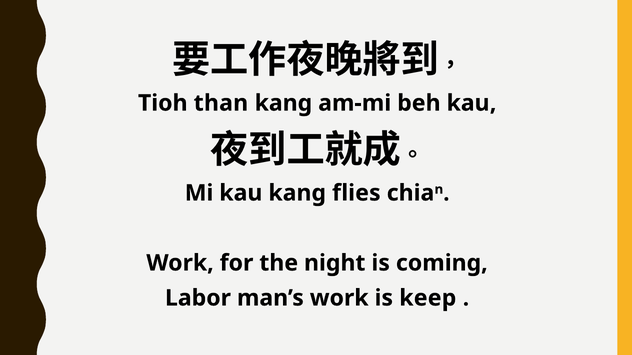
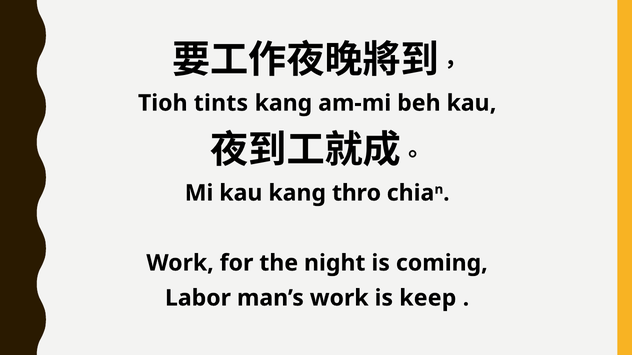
than: than -> tints (221, 103)
flies: flies -> thro (357, 193)
